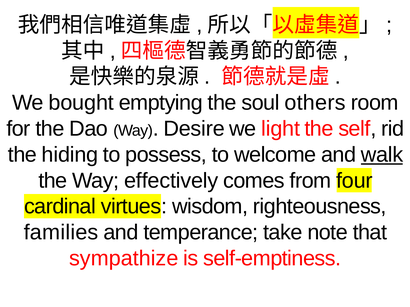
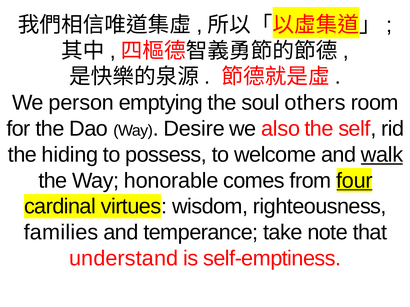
bought: bought -> person (81, 103)
light: light -> also (281, 129)
effectively: effectively -> honorable (171, 181)
four underline: none -> present (354, 181)
sympathize: sympathize -> understand (124, 259)
